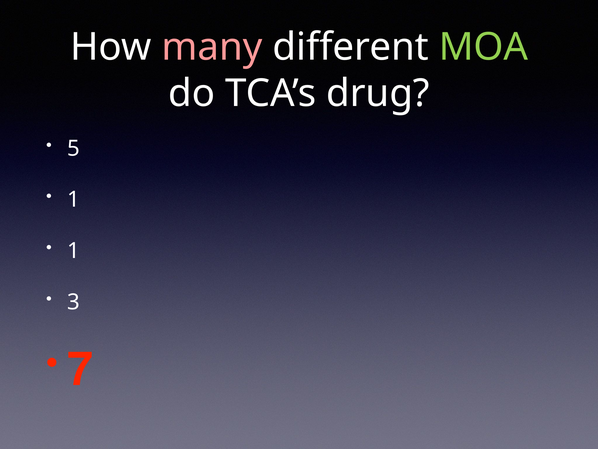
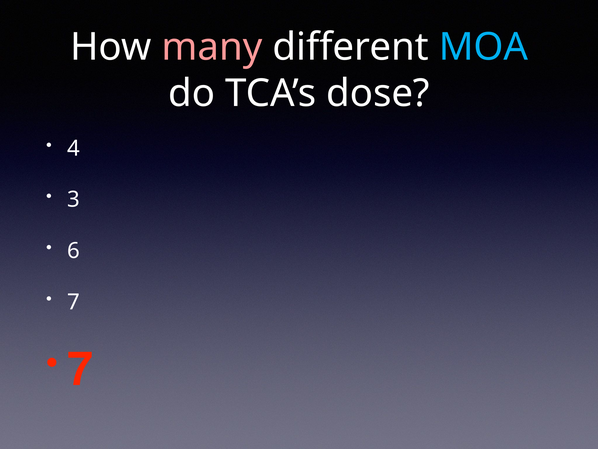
MOA colour: light green -> light blue (483, 47)
drug: drug -> dose (378, 93)
5: 5 -> 4 (74, 148)
1: 1 -> 3 (74, 199)
1: 1 -> 6 (74, 251)
3: 3 -> 7 (74, 302)
